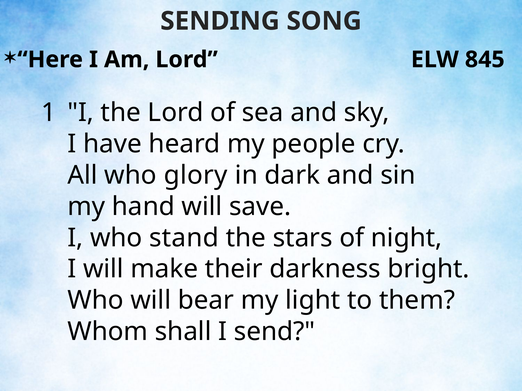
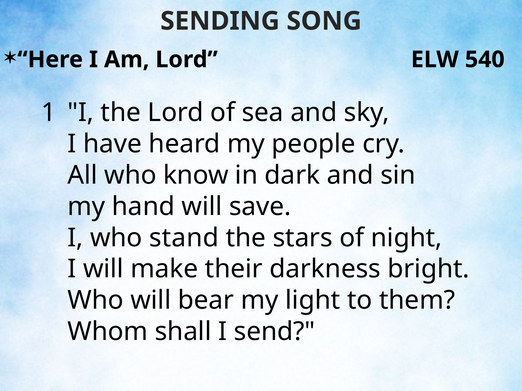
845: 845 -> 540 (485, 60)
glory: glory -> know (196, 175)
